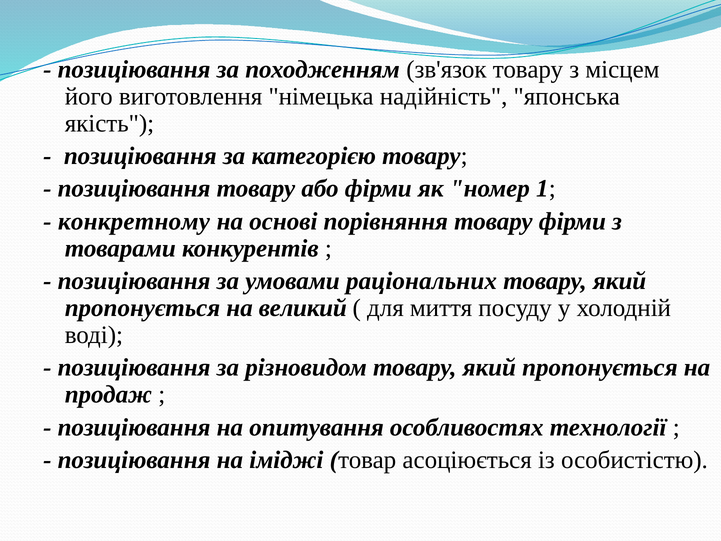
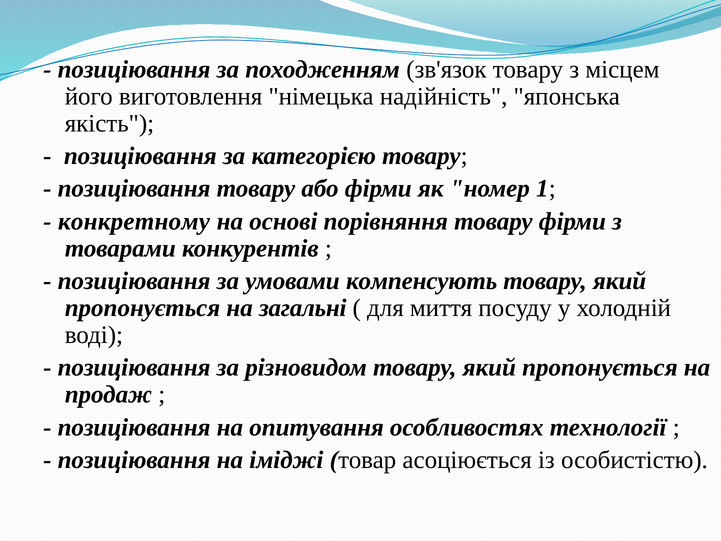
раціональних: раціональних -> компенсують (422, 281)
великий: великий -> загальні (303, 308)
